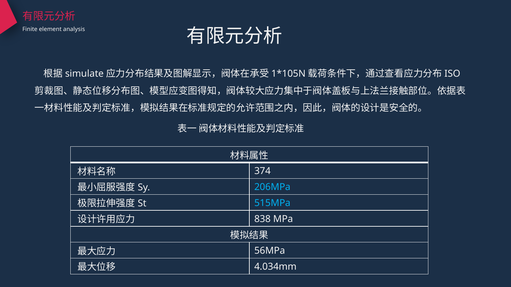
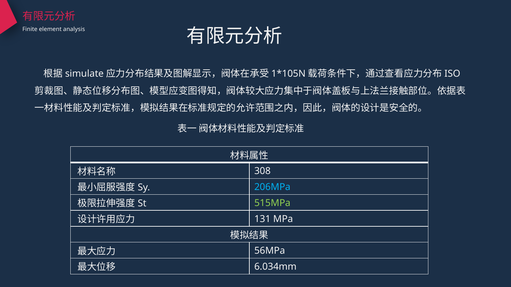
374: 374 -> 308 (262, 171)
515MPa colour: light blue -> light green (272, 203)
838: 838 -> 131 (262, 219)
4.034mm: 4.034mm -> 6.034mm (275, 267)
